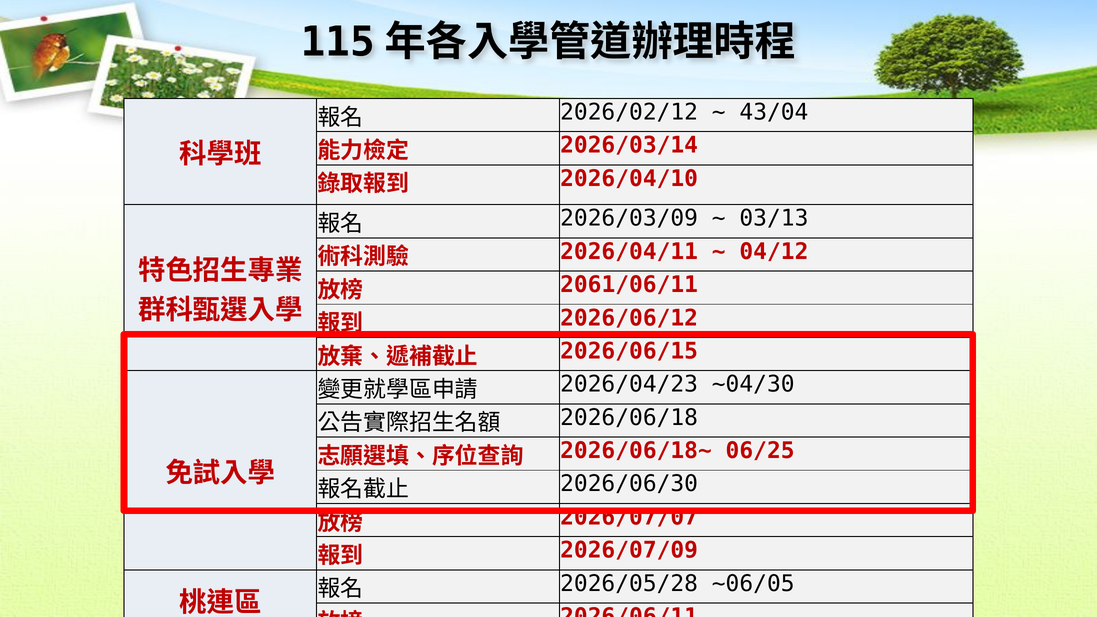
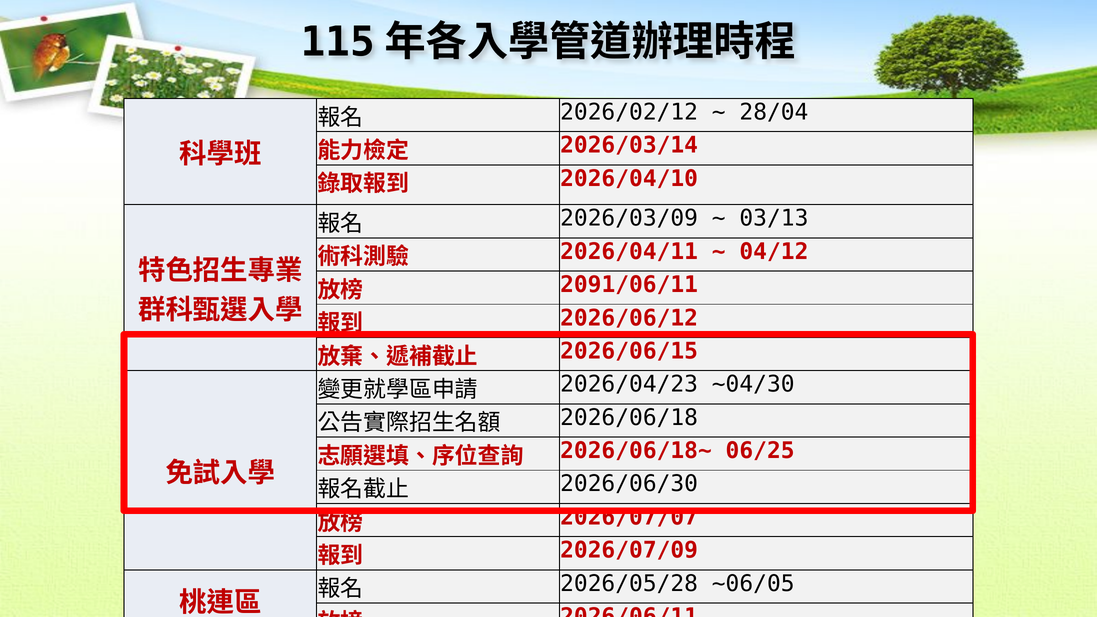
43/04: 43/04 -> 28/04 (774, 112)
2061/06/11: 2061/06/11 -> 2091/06/11 (629, 285)
